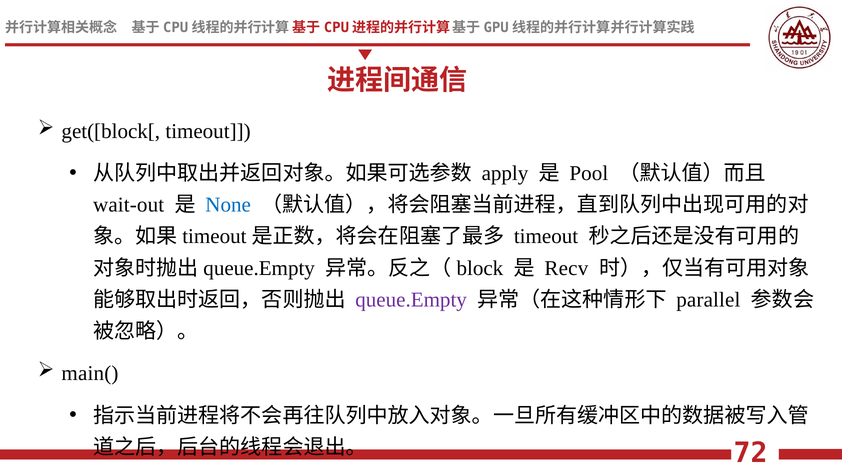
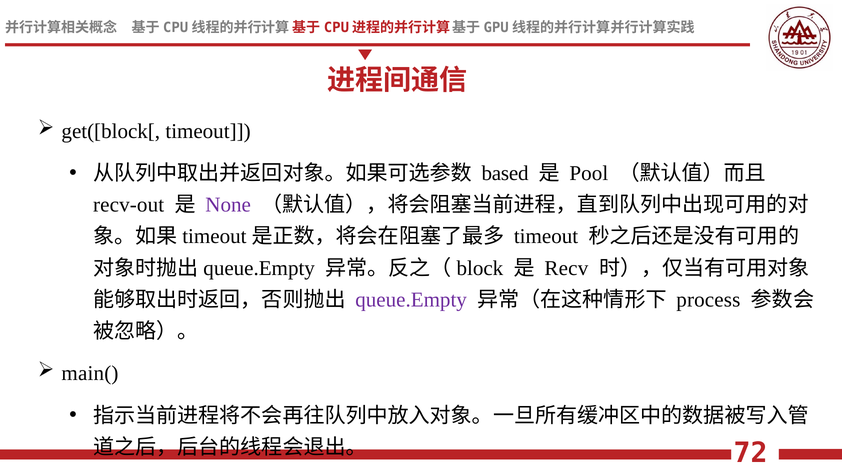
apply: apply -> based (505, 173)
wait-out: wait-out -> recv-out (129, 205)
None colour: blue -> purple (228, 205)
parallel: parallel -> process (708, 299)
